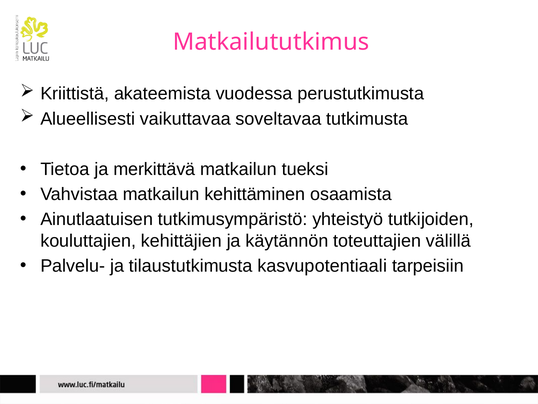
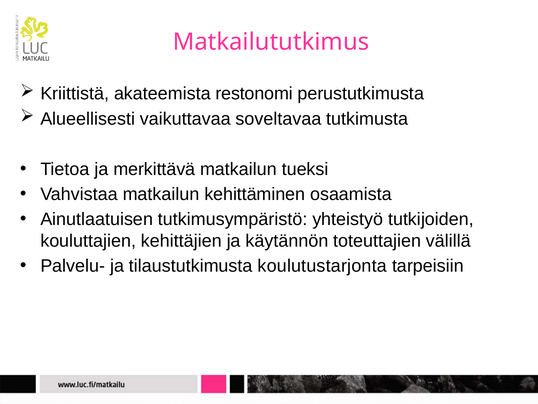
vuodessa: vuodessa -> restonomi (254, 94)
kasvupotentiaali: kasvupotentiaali -> koulutustarjonta (322, 266)
